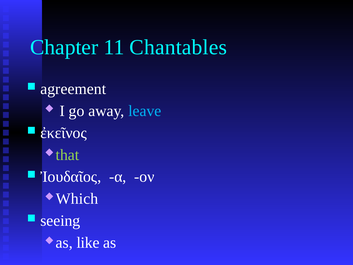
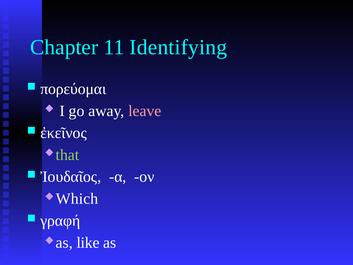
Chantables: Chantables -> Identifying (178, 47)
agreement: agreement -> πορεύομαι (73, 89)
leave colour: light blue -> pink (145, 111)
seeing: seeing -> γραφή (60, 221)
